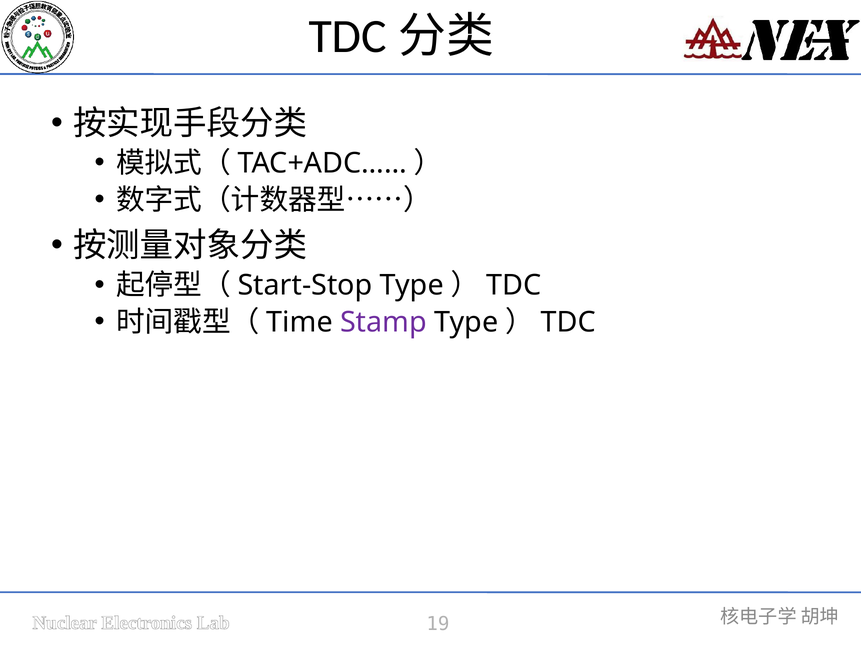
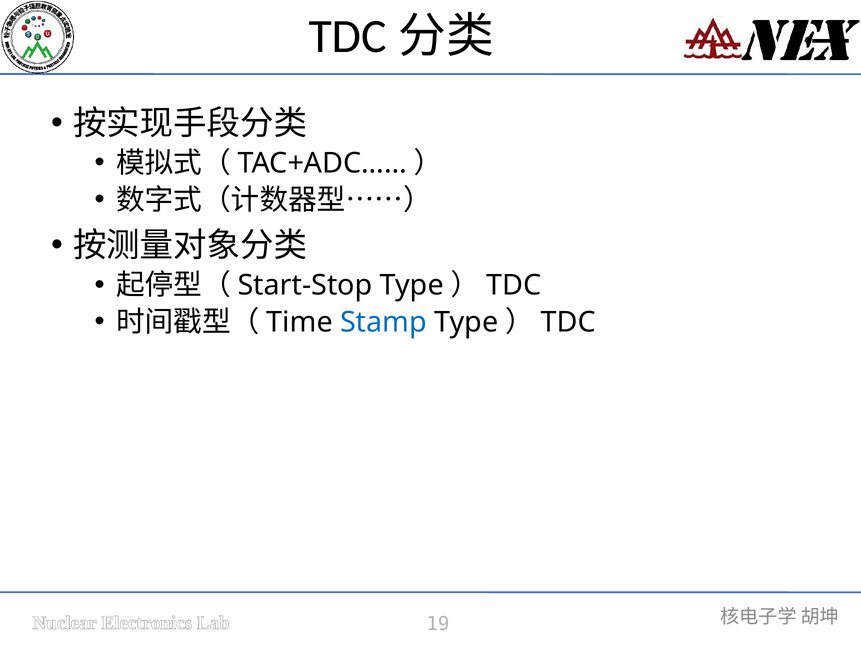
Stamp colour: purple -> blue (384, 322)
